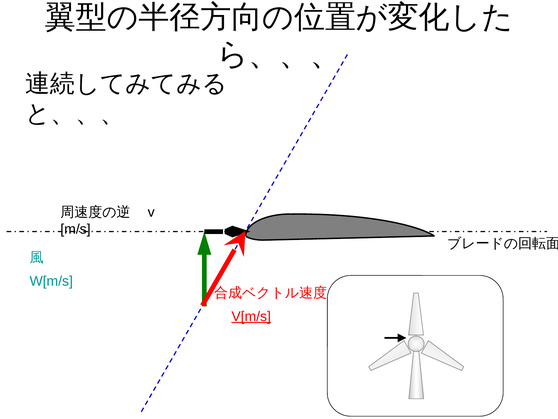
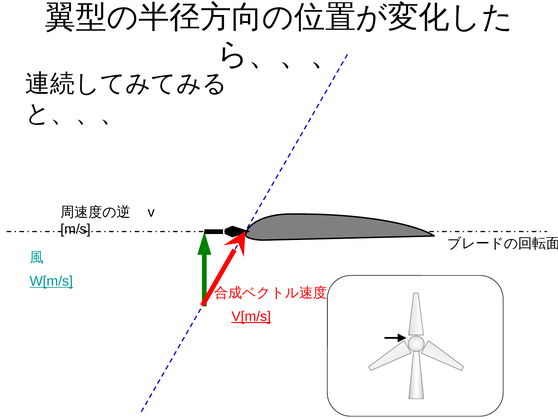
W[m/s underline: none -> present (51, 281)
